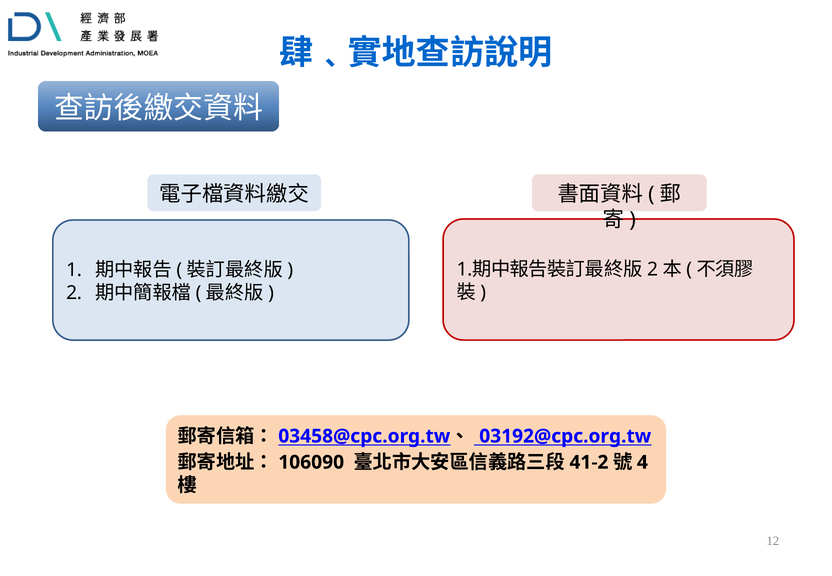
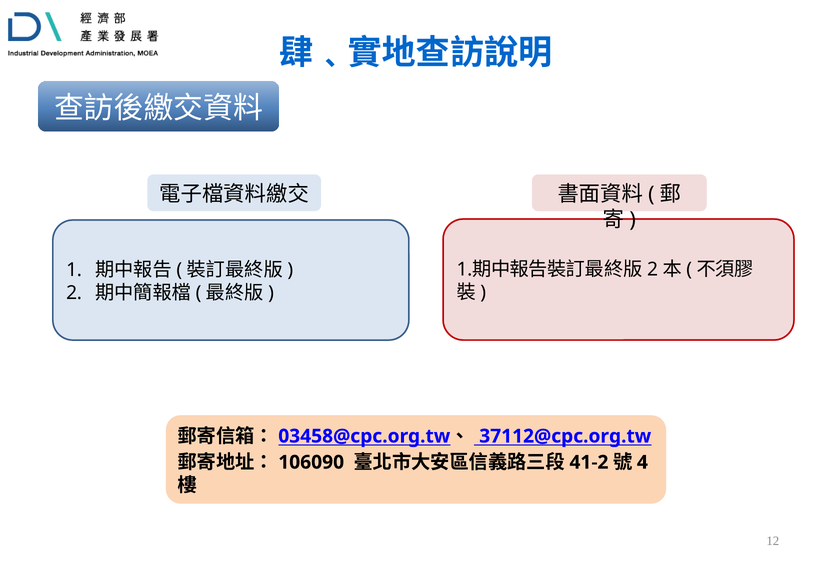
03192@cpc.org.tw: 03192@cpc.org.tw -> 37112@cpc.org.tw (565, 436)
